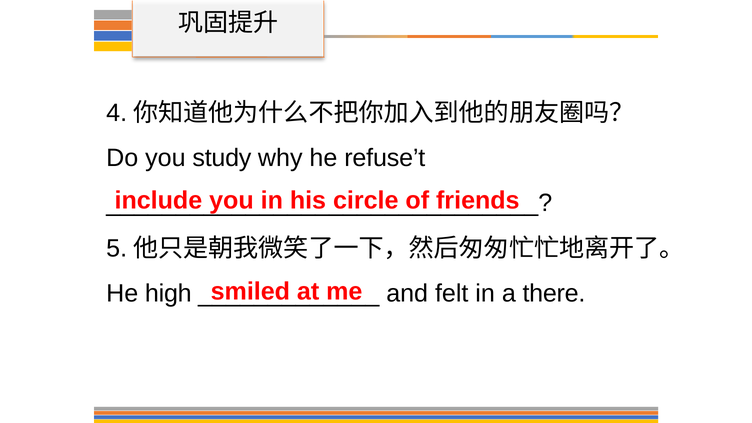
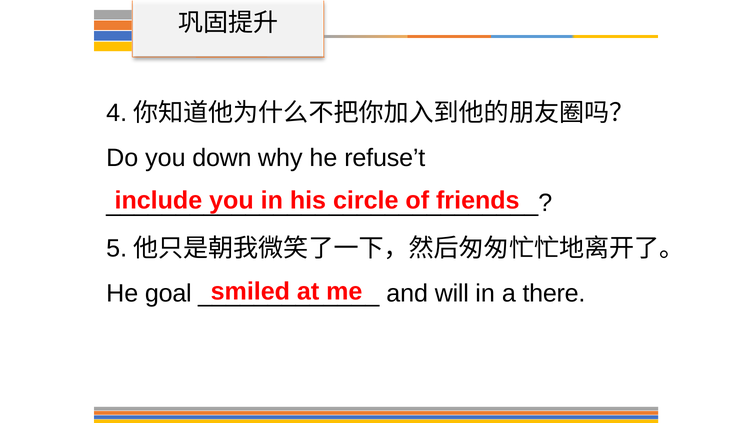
study: study -> down (222, 158)
high: high -> goal (168, 293)
felt: felt -> will (452, 293)
